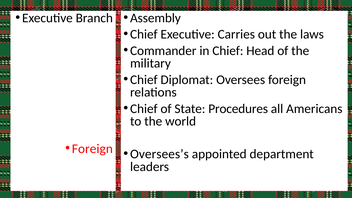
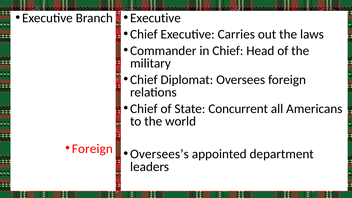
Assembly: Assembly -> Executive (155, 18)
Procedures: Procedures -> Concurrent (238, 109)
